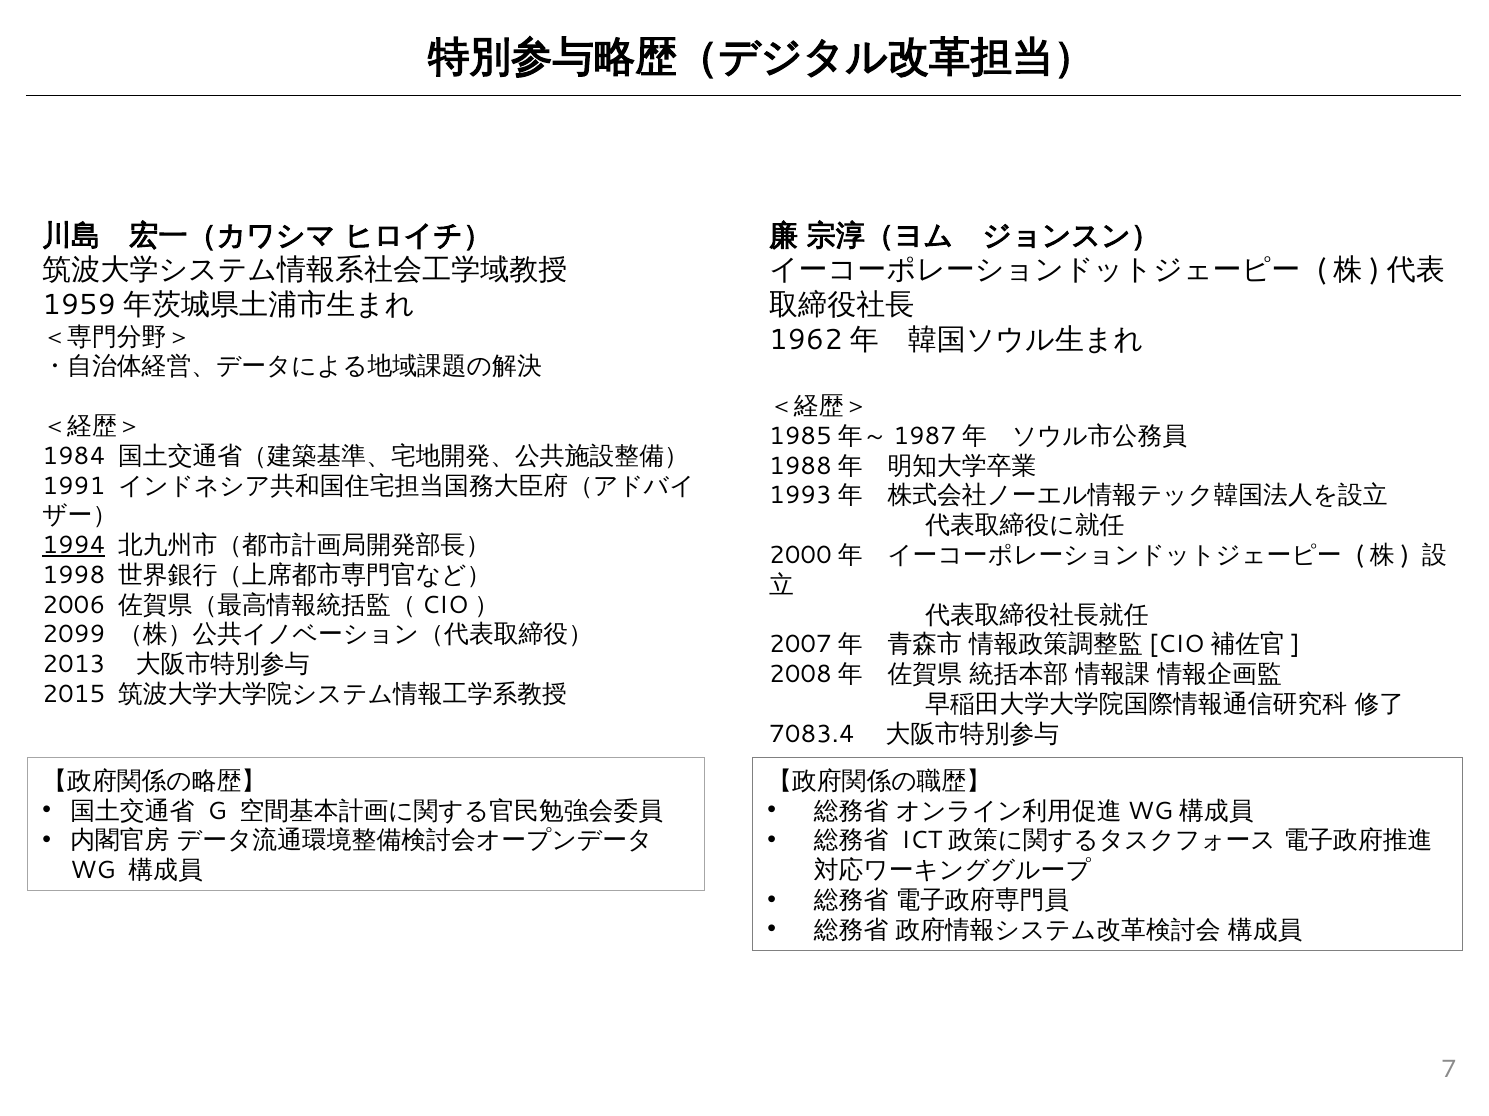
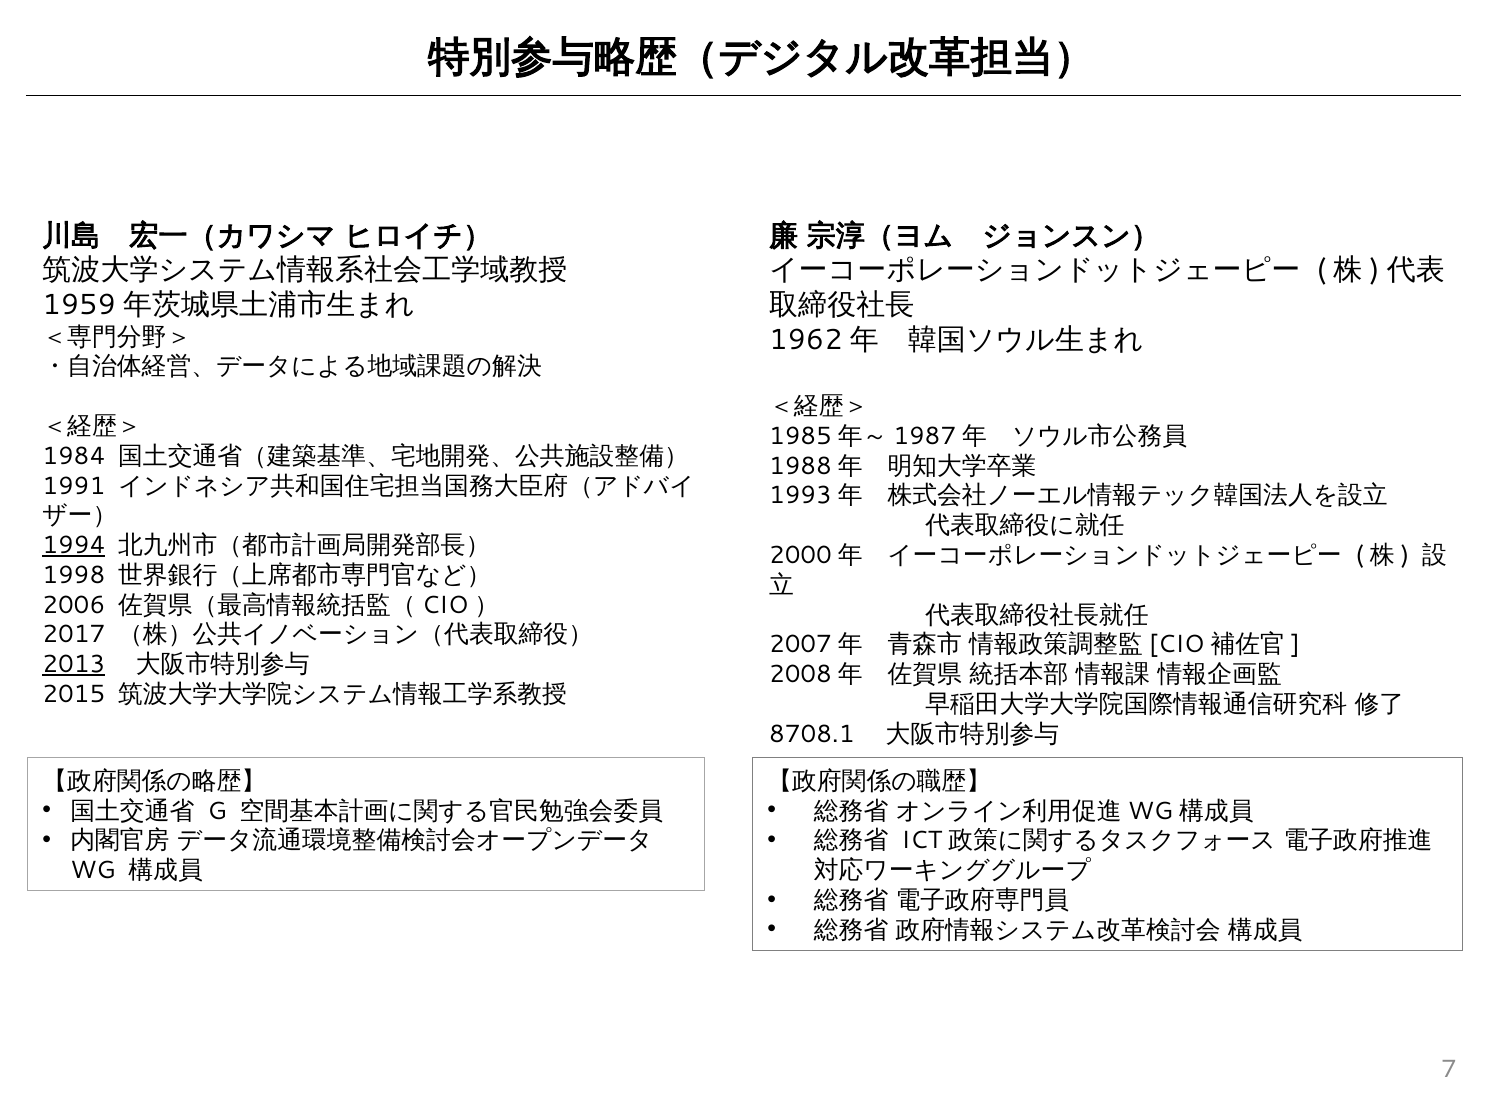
2099: 2099 -> 2017 (74, 635)
2013 underline: none -> present (74, 665)
7083.4: 7083.4 -> 8708.1 (812, 734)
